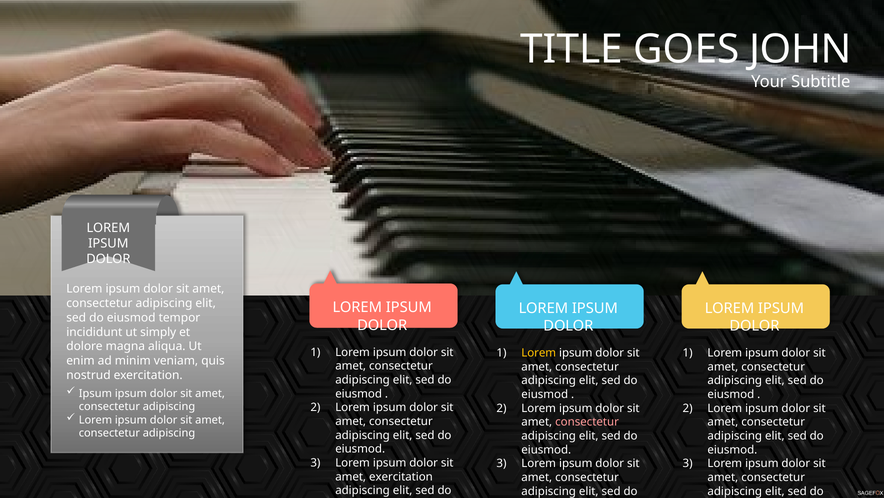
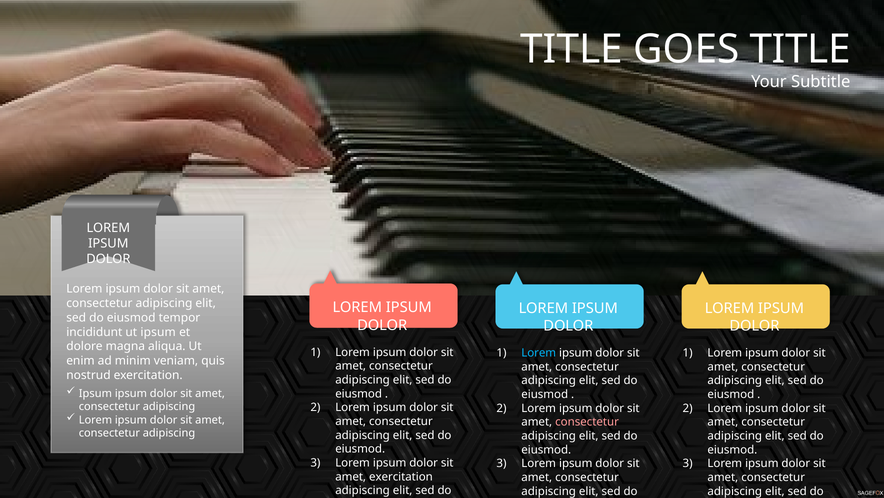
GOES JOHN: JOHN -> TITLE (800, 49)
ut simply: simply -> ipsum (158, 332)
Lorem colour: yellow -> light blue (539, 352)
